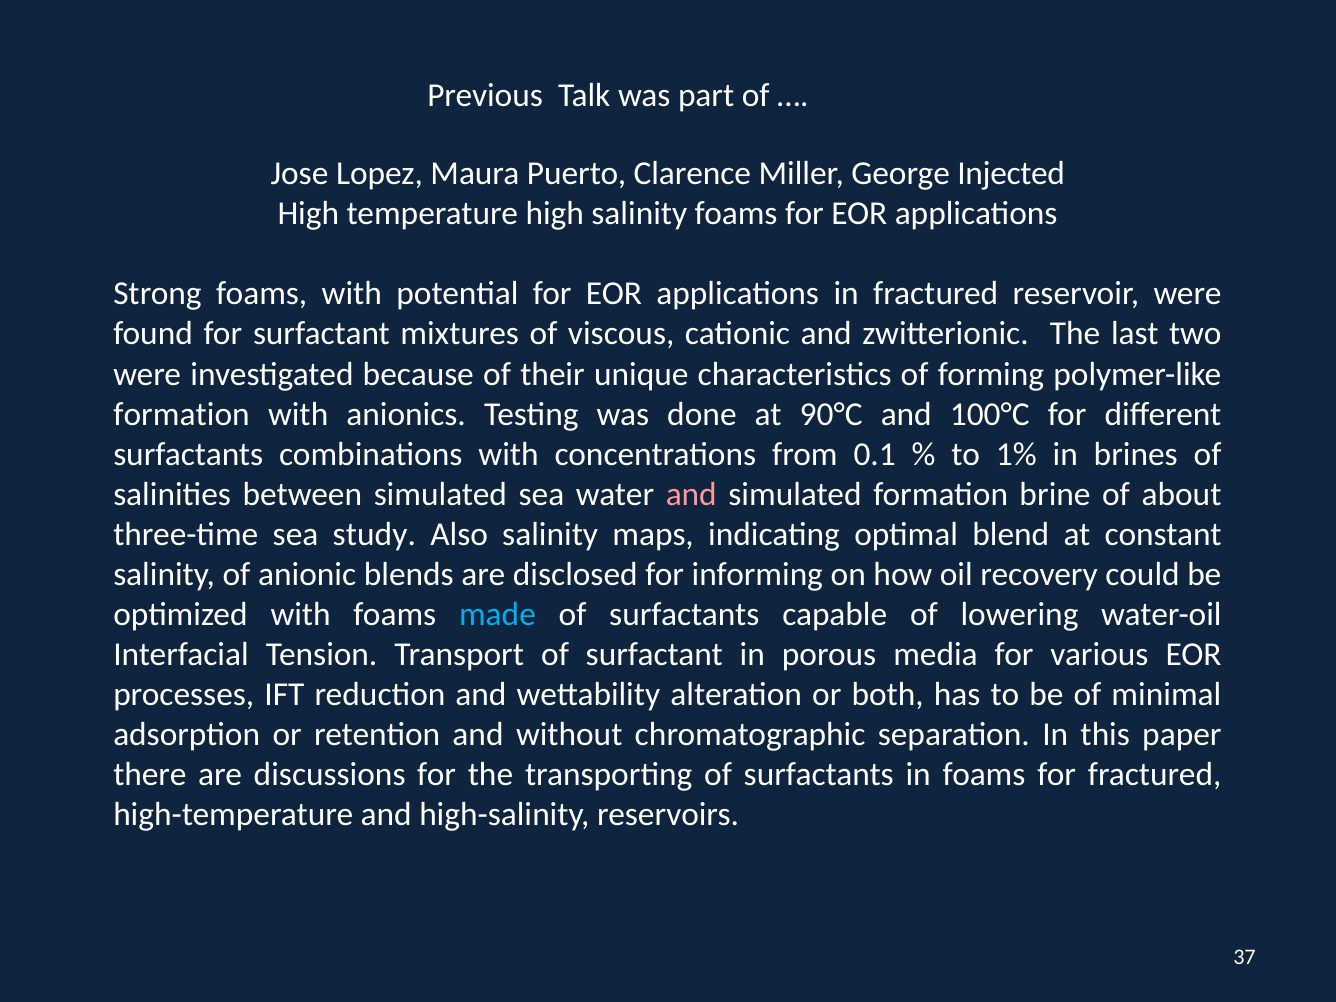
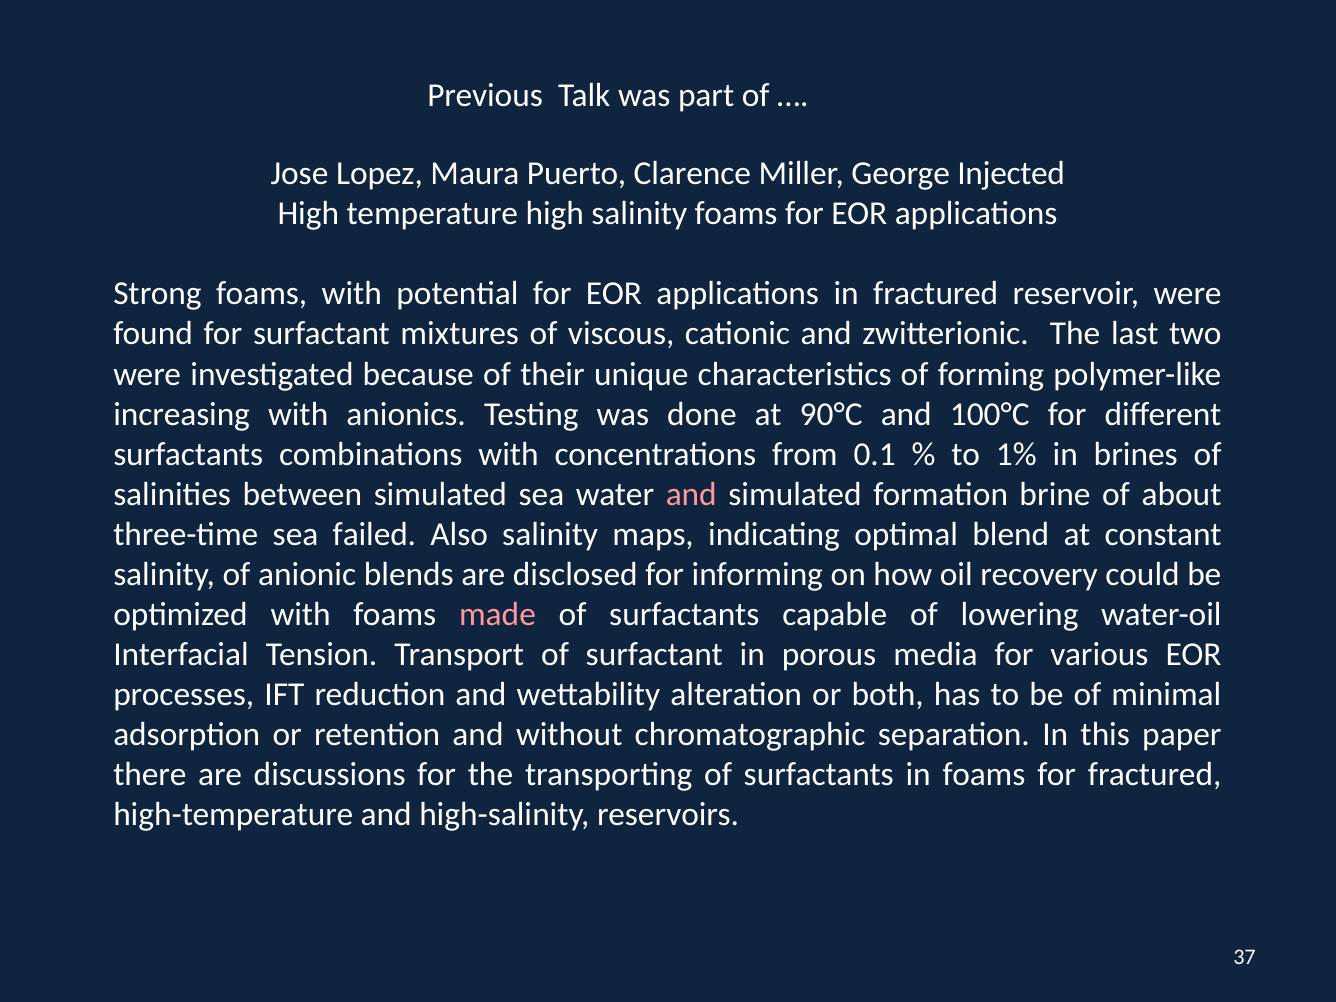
formation: formation -> increasing (182, 414)
study: study -> failed (374, 534)
made colour: light blue -> pink (497, 615)
